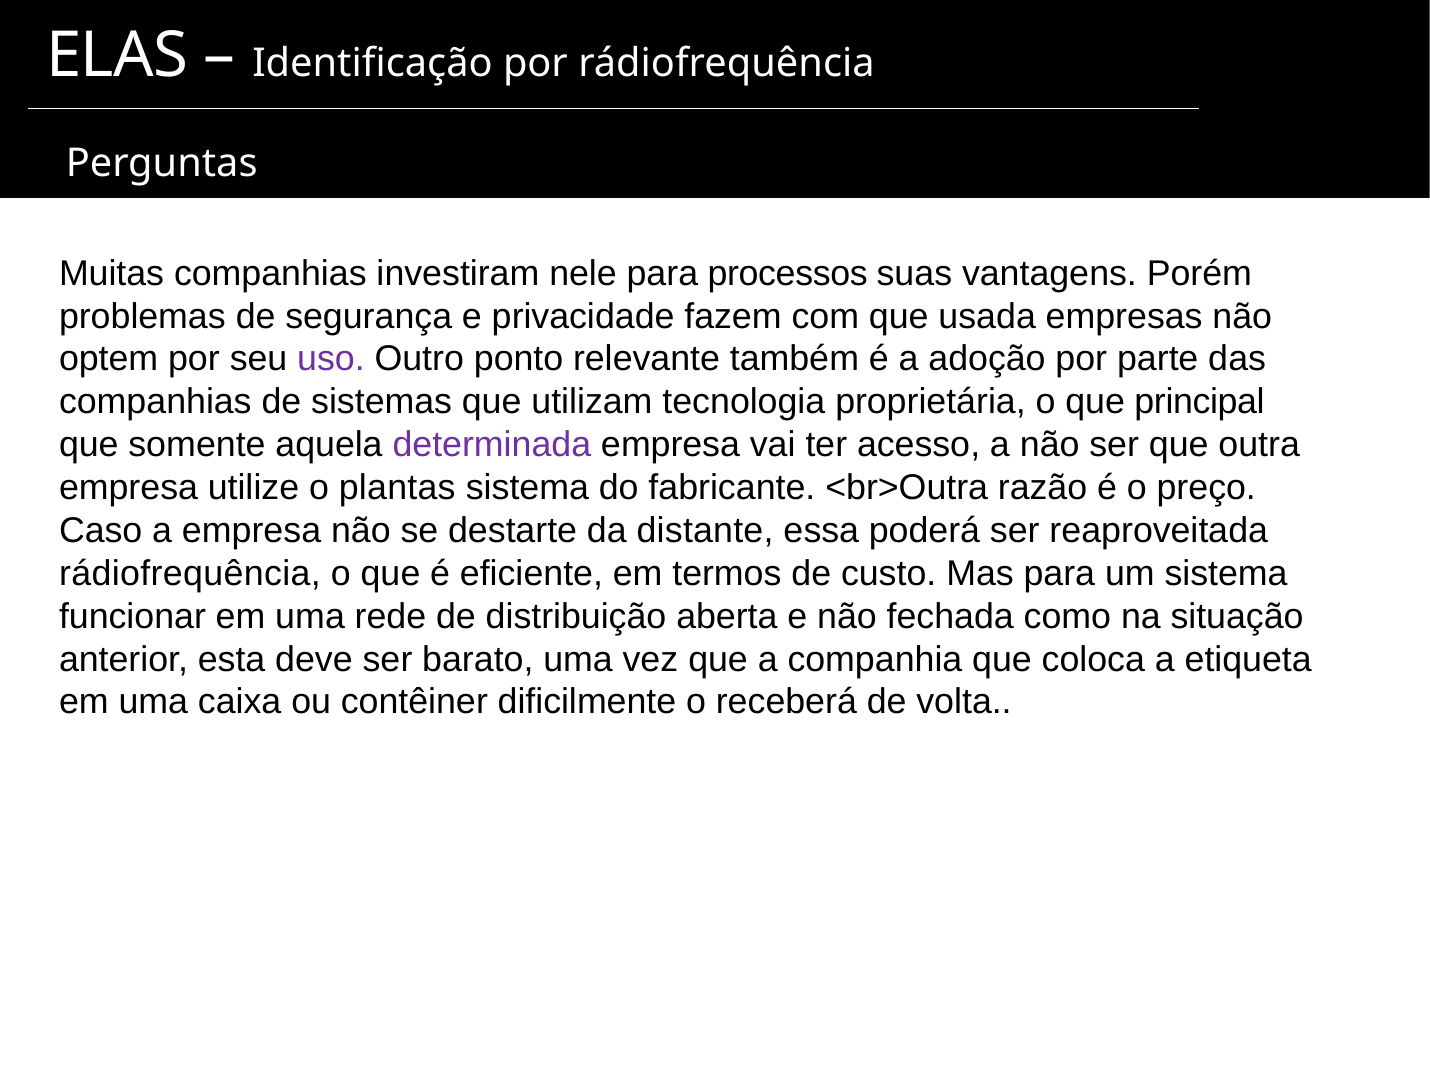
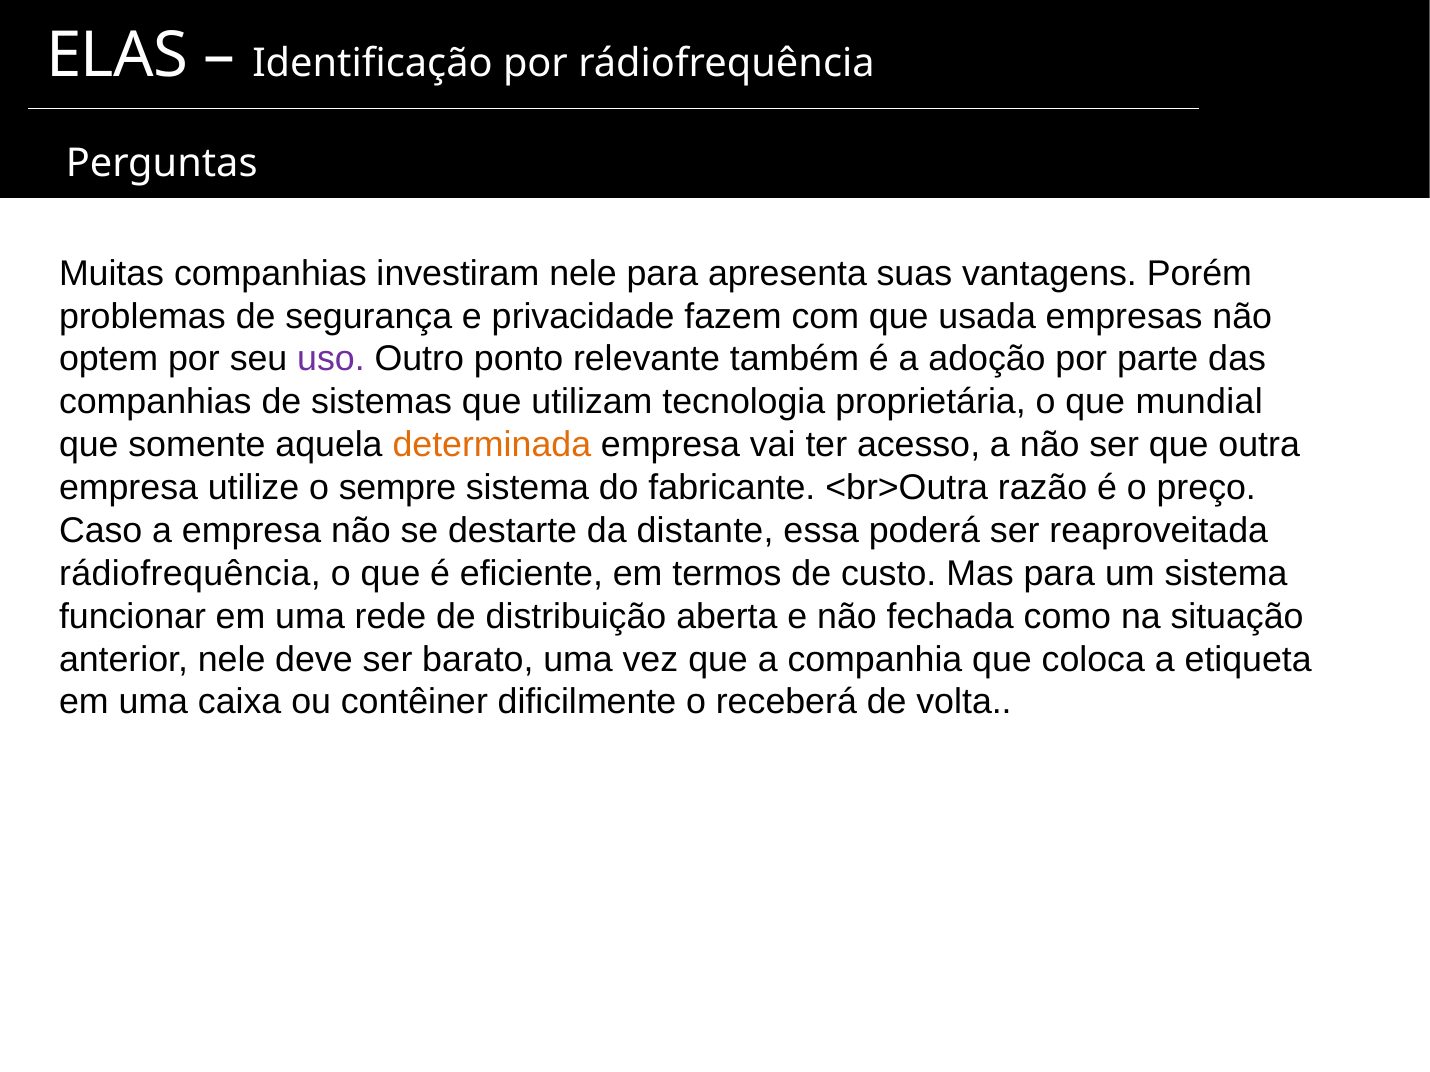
processos: processos -> apresenta (787, 274)
principal: principal -> mundial (1199, 402)
determinada colour: purple -> orange (492, 445)
plantas: plantas -> sempre (397, 488)
anterior esta: esta -> nele (232, 660)
